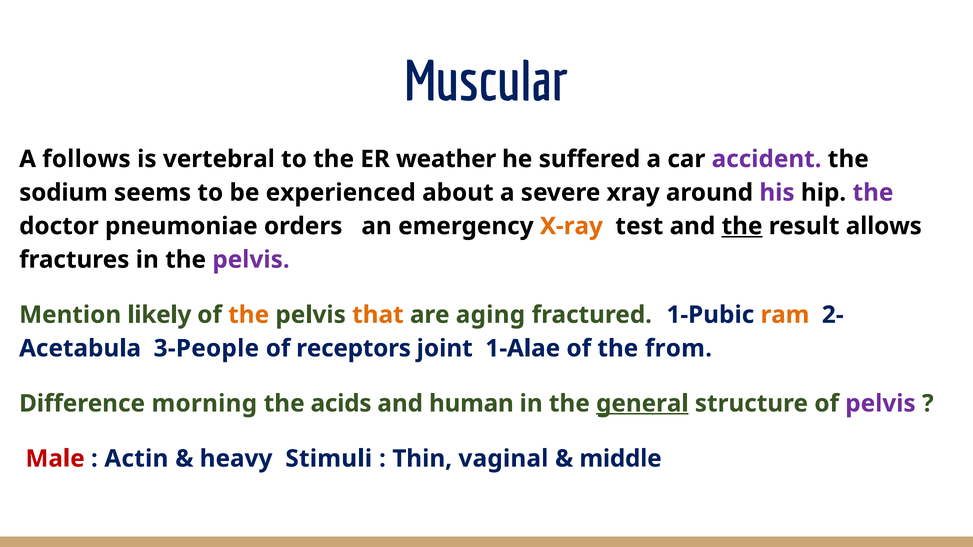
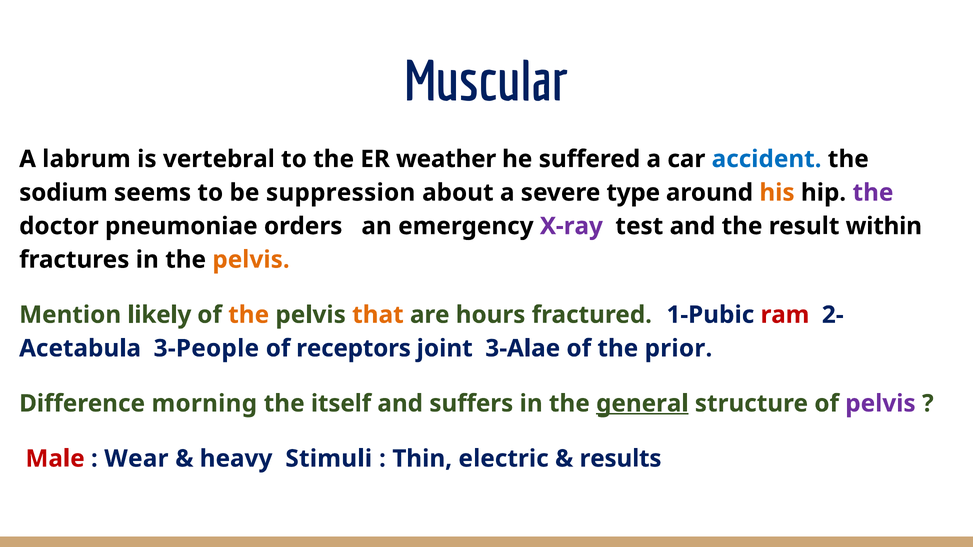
follows: follows -> labrum (86, 159)
accident colour: purple -> blue (767, 159)
experienced: experienced -> suppression (341, 193)
xray: xray -> type (633, 193)
his colour: purple -> orange (777, 193)
X-ray colour: orange -> purple (571, 226)
the underline: present -> none (742, 226)
allows: allows -> within (884, 226)
pelvis colour: purple -> orange (251, 260)
aging: aging -> hours (491, 315)
ram colour: orange -> red (785, 315)
1-Alae: 1-Alae -> 3-Alae (523, 349)
from: from -> prior (678, 349)
acids: acids -> itself (341, 404)
human: human -> suffers (471, 404)
Actin: Actin -> Wear (136, 459)
vaginal: vaginal -> electric (504, 459)
middle: middle -> results (621, 459)
